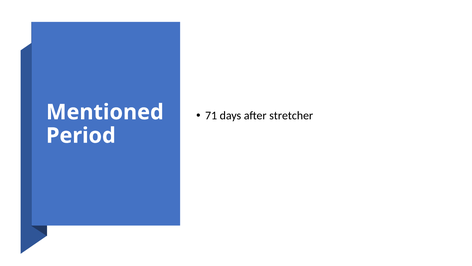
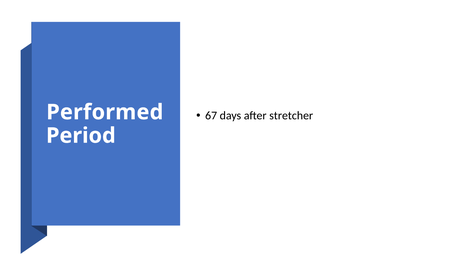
Mentioned: Mentioned -> Performed (105, 112)
71: 71 -> 67 (211, 115)
